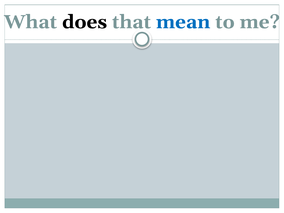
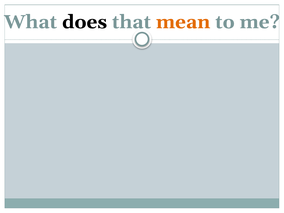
mean colour: blue -> orange (183, 22)
